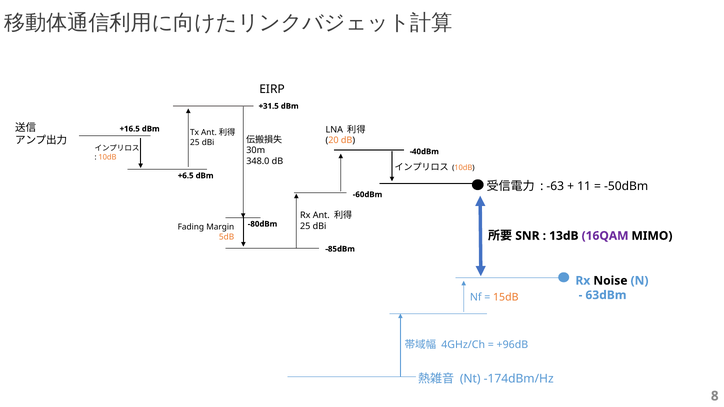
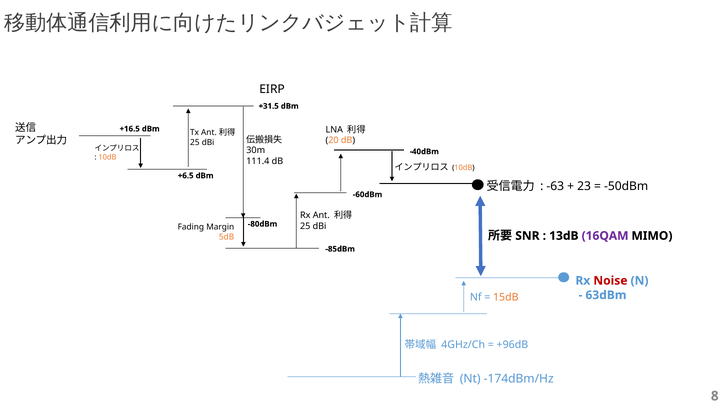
348.0: 348.0 -> 111.4 (258, 161)
11: 11 -> 23 (584, 187)
Noise colour: black -> red (610, 281)
